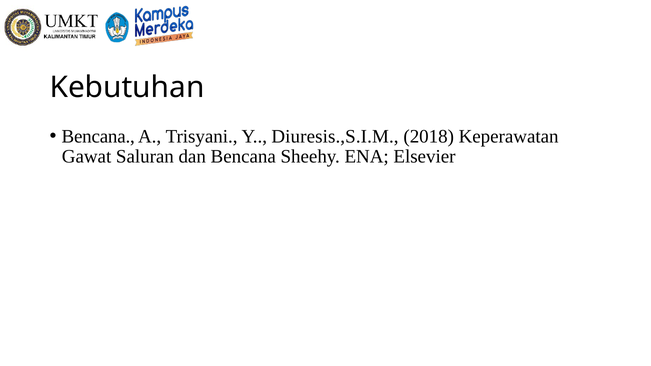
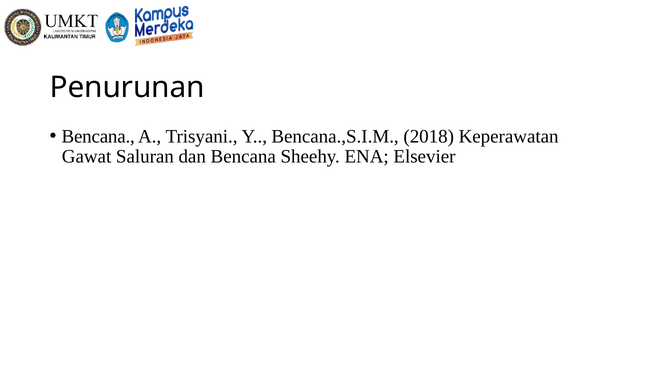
Kebutuhan: Kebutuhan -> Penurunan (127, 87)
Diuresis.,S.I.M: Diuresis.,S.I.M -> Bencana.,S.I.M (335, 136)
